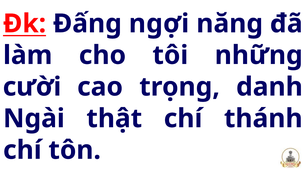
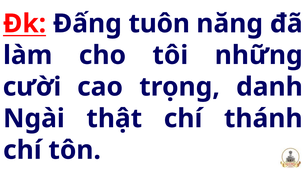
ngợi: ngợi -> tuôn (159, 24)
